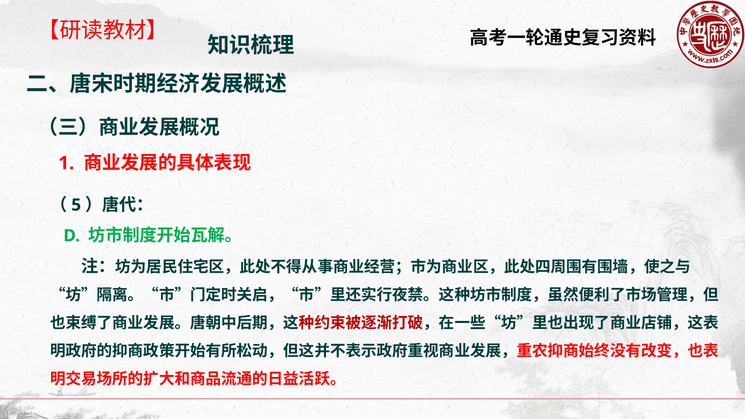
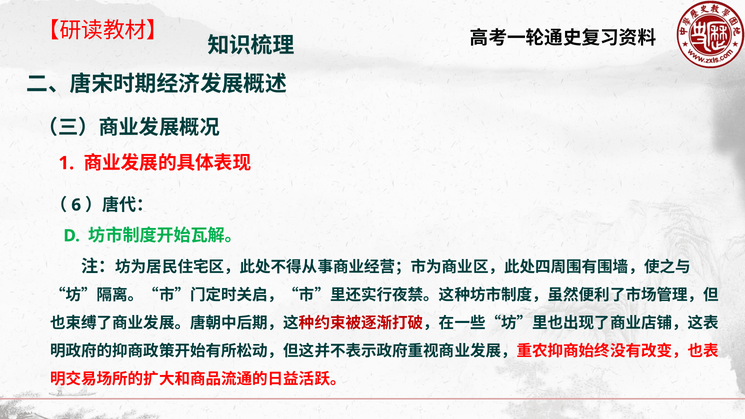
5: 5 -> 6 (76, 205)
